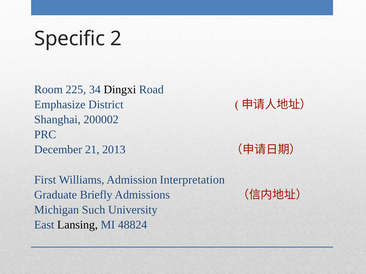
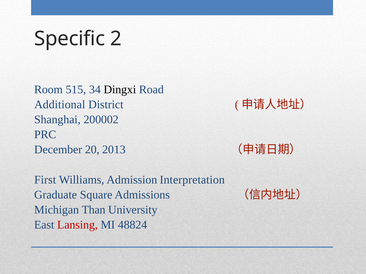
225: 225 -> 515 (76, 90)
Emphasize: Emphasize -> Additional (60, 105)
21: 21 -> 20 (92, 150)
Briefly: Briefly -> Square (96, 195)
Such: Such -> Than (94, 210)
Lansing colour: black -> red (77, 225)
